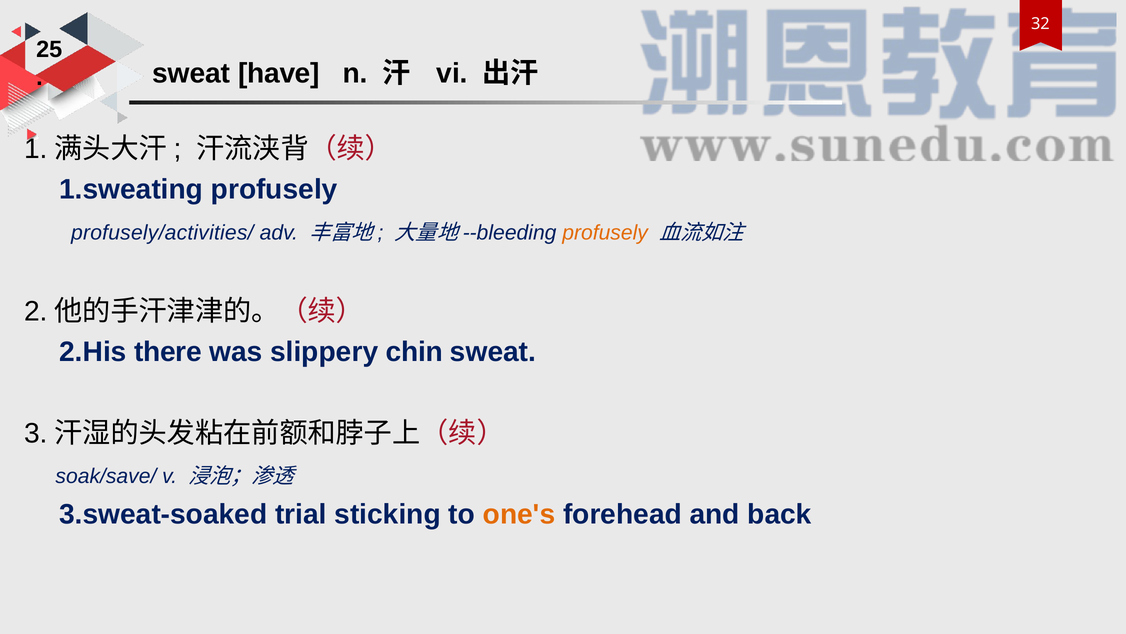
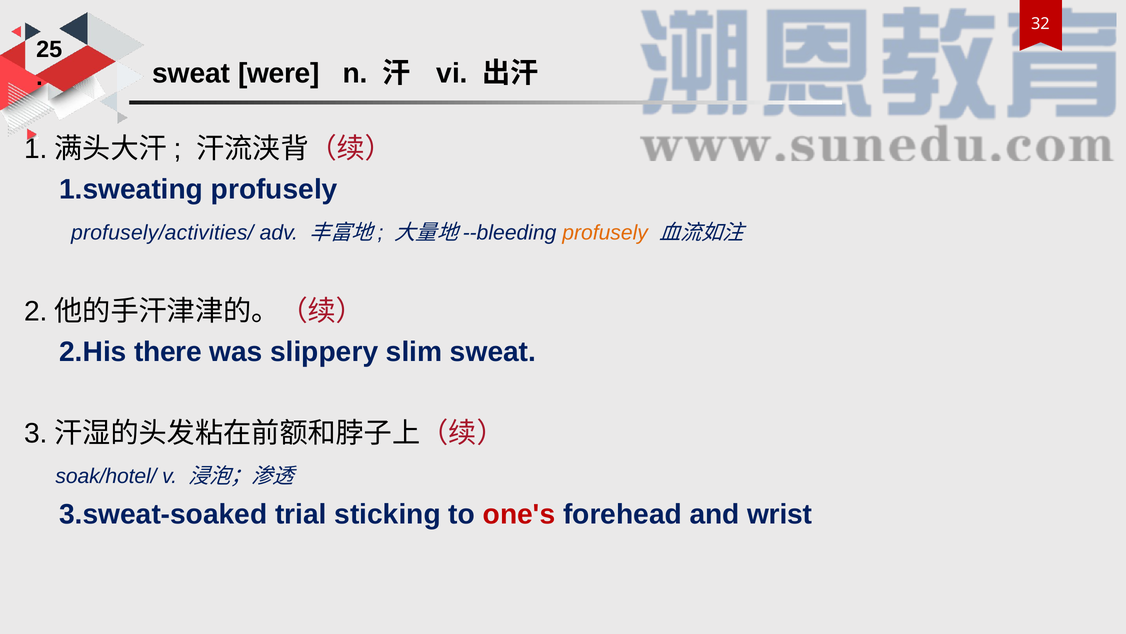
have: have -> were (279, 73)
chin: chin -> slim (414, 352)
soak/save/: soak/save/ -> soak/hotel/ (106, 476)
one's colour: orange -> red (519, 514)
back: back -> wrist (780, 514)
